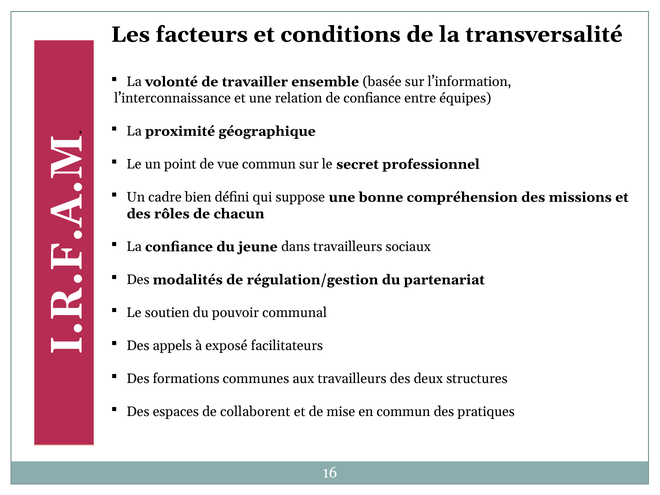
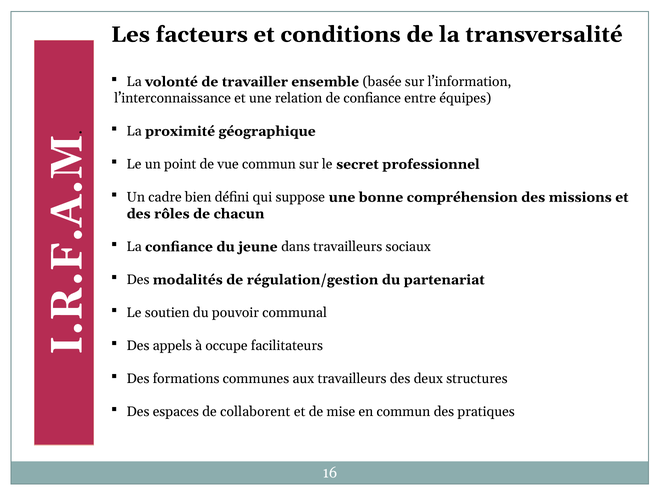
exposé: exposé -> occupe (226, 346)
